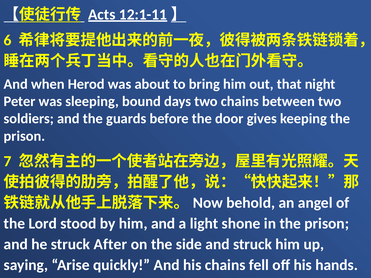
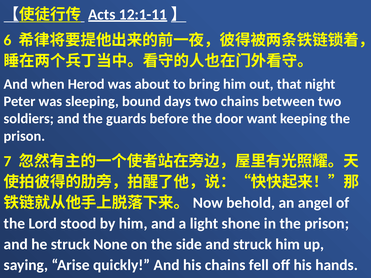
gives: gives -> want (262, 119)
After: After -> None (110, 245)
